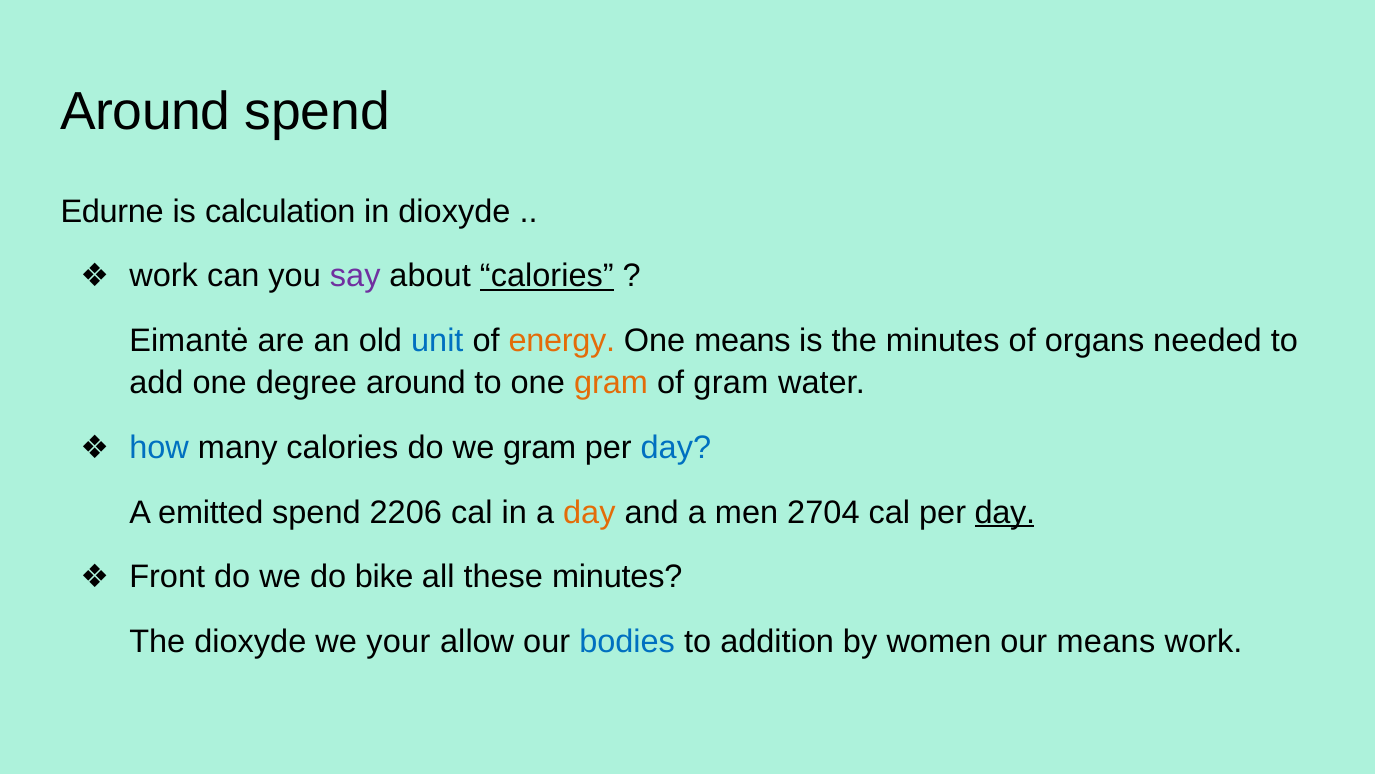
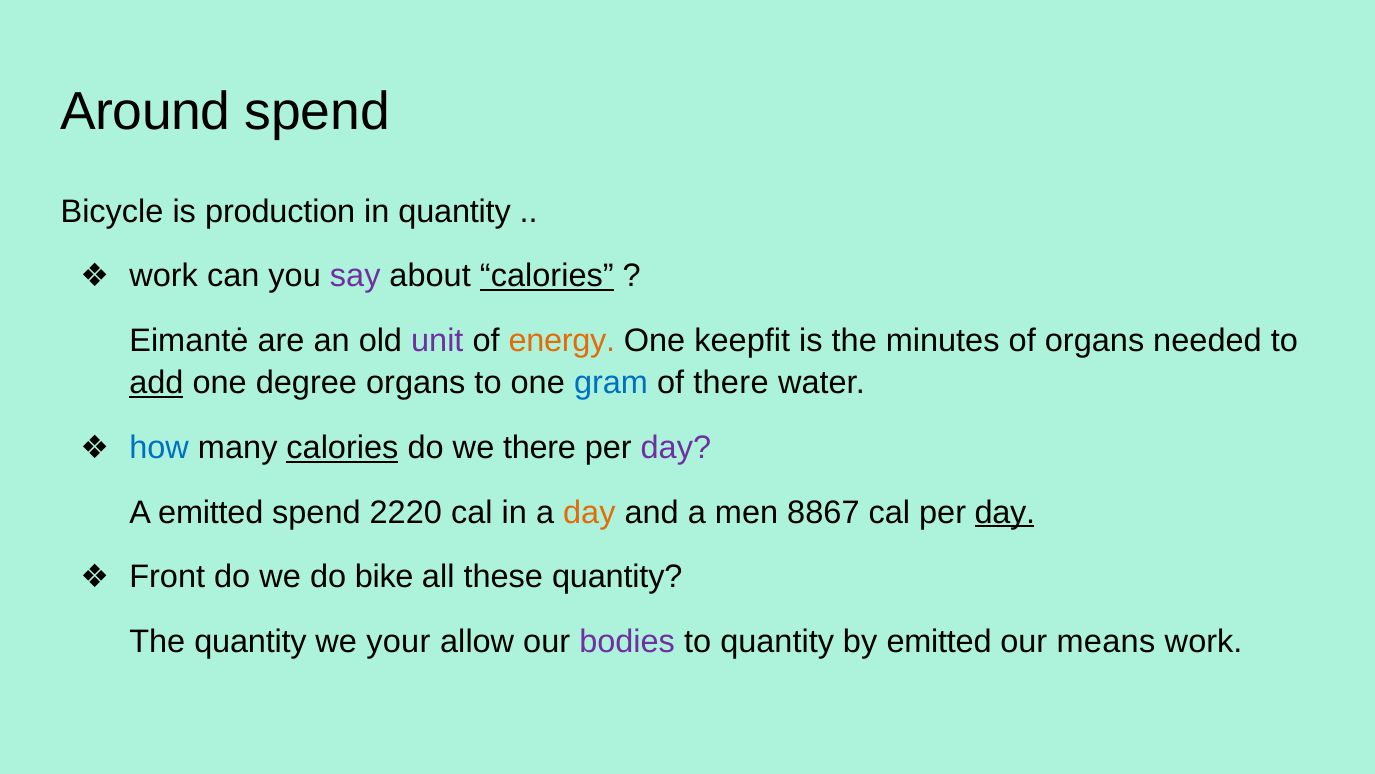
Edurne: Edurne -> Bicycle (112, 211)
calculation: calculation -> production (280, 211)
in dioxyde: dioxyde -> quantity (455, 211)
unit colour: blue -> purple (437, 341)
One means: means -> keepfit (742, 341)
add underline: none -> present (156, 383)
degree around: around -> organs (416, 383)
gram colour: orange -> blue (611, 383)
of gram: gram -> there (731, 383)
calories underline: none -> present (342, 447)
we gram: gram -> there (540, 447)
day colour: blue -> purple (676, 447)
2206: 2206 -> 2220 (406, 512)
2704: 2704 -> 8867 (823, 512)
these minutes: minutes -> quantity (617, 577)
The dioxyde: dioxyde -> quantity (250, 642)
bodies colour: blue -> purple (627, 642)
to addition: addition -> quantity (777, 642)
by women: women -> emitted (939, 642)
